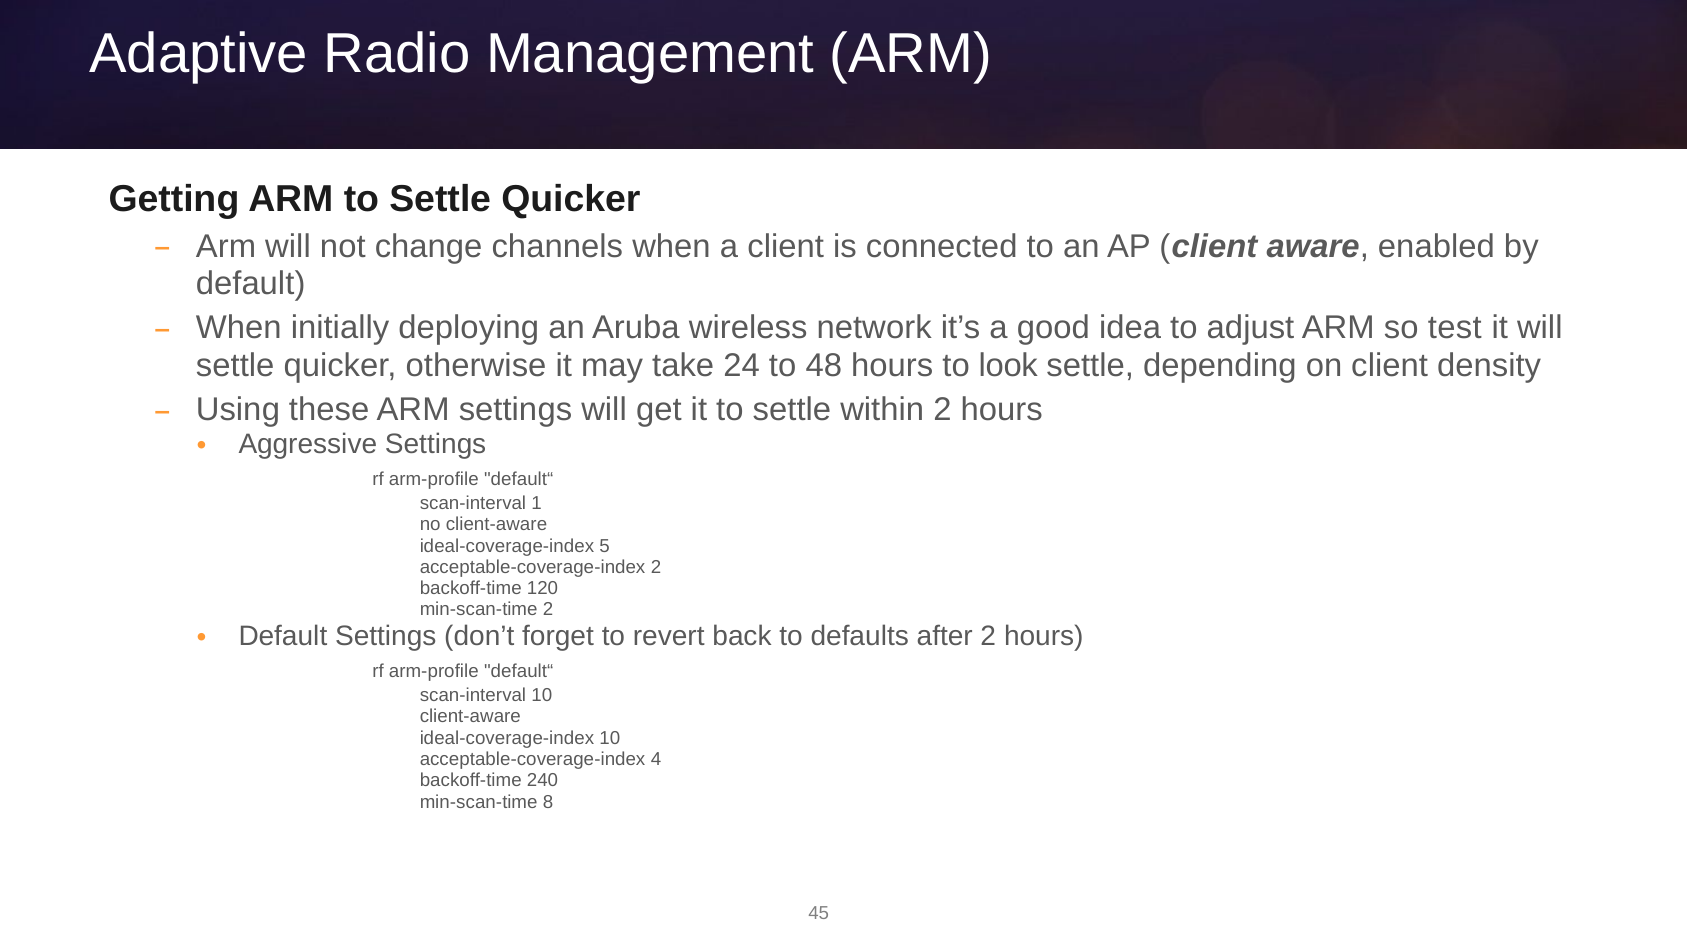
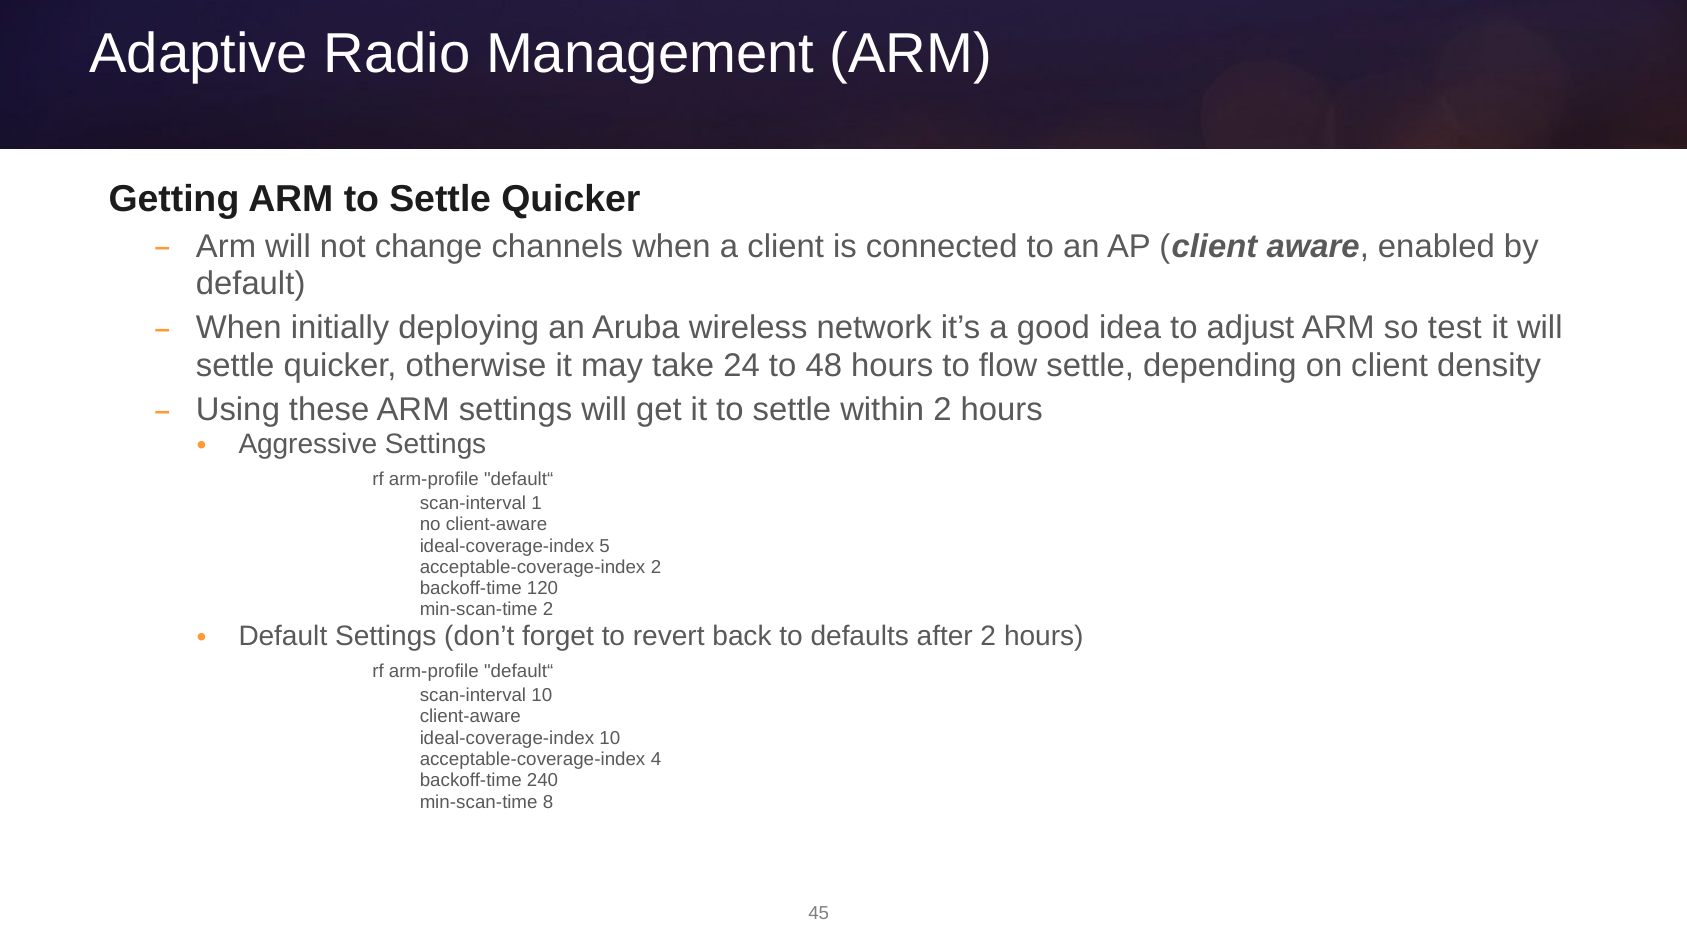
look: look -> flow (1008, 365)
